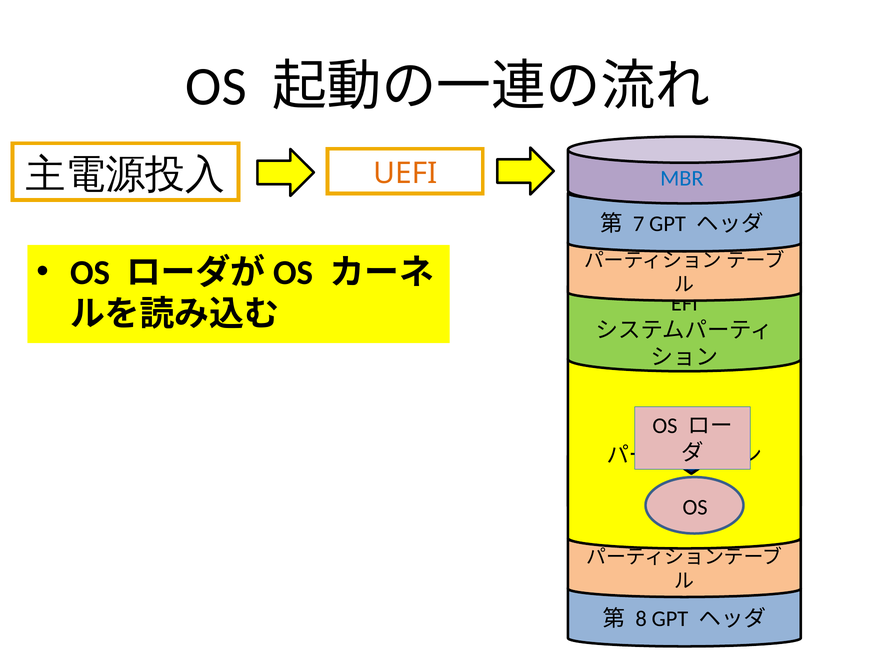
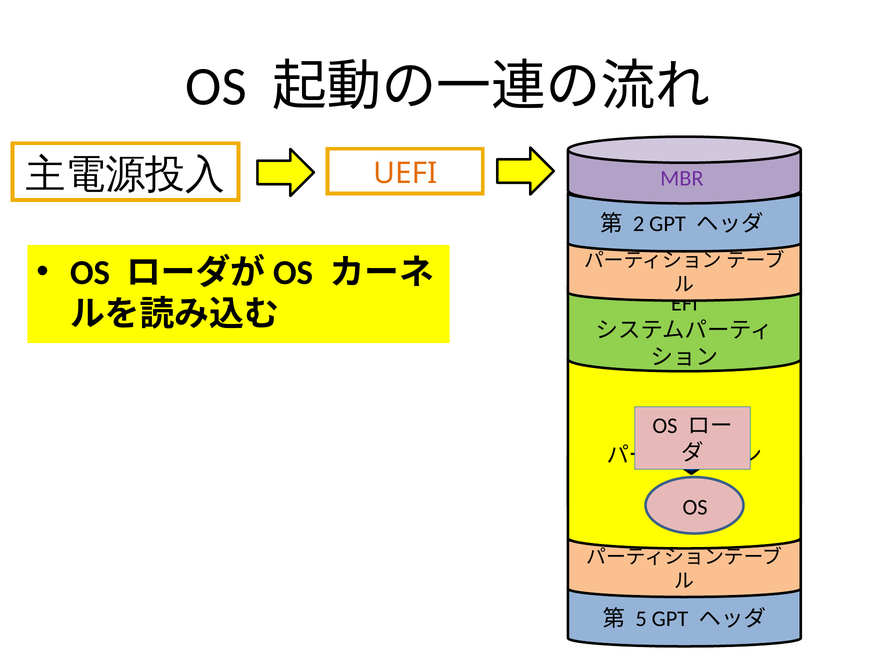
MBR colour: blue -> purple (682, 178)
7: 7 -> 2 (639, 224)
8: 8 -> 5 (641, 619)
